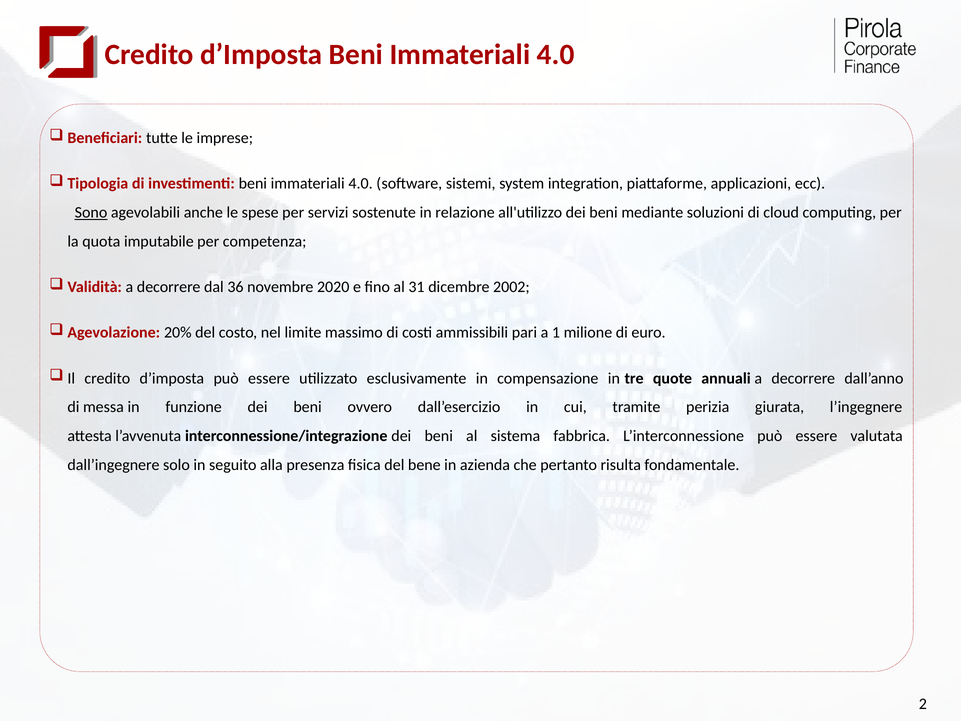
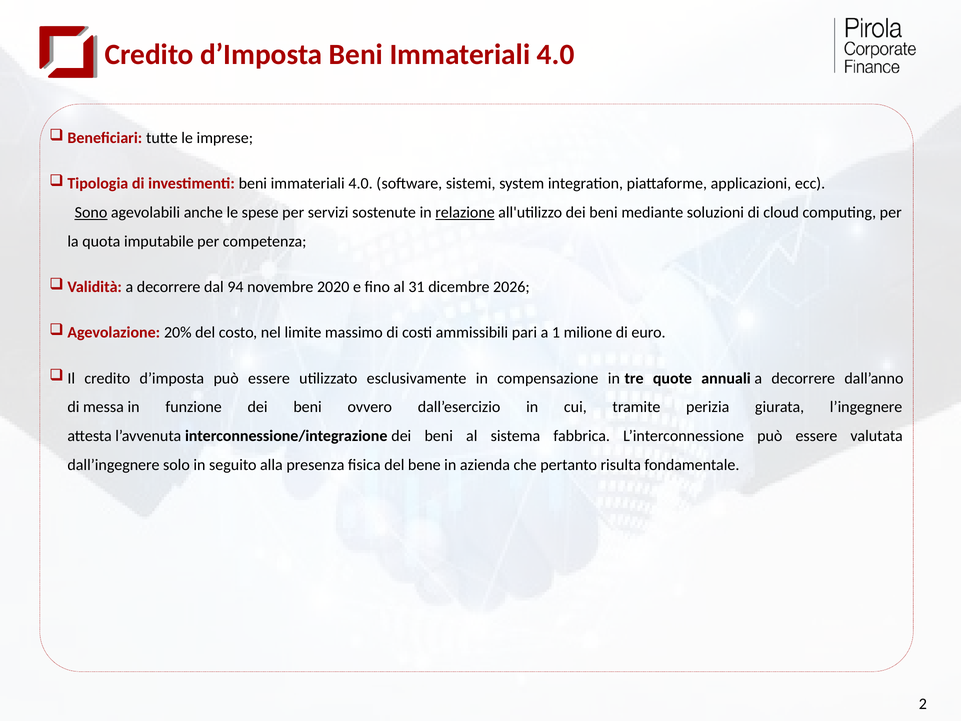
relazione underline: none -> present (465, 212)
36: 36 -> 94 (235, 287)
2002: 2002 -> 2026 (511, 287)
